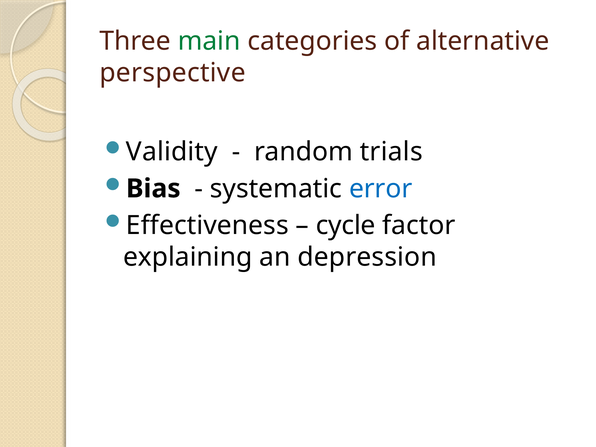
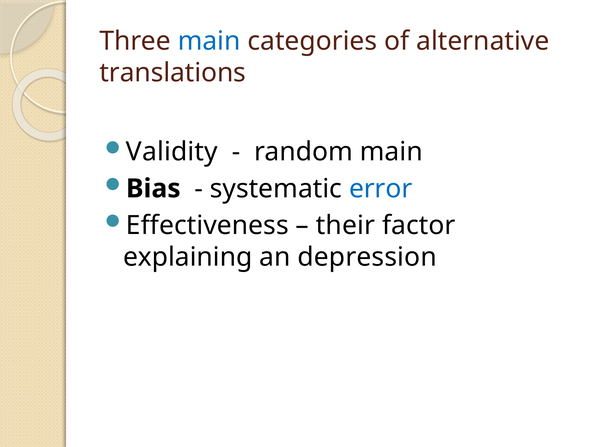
main colour: green -> blue (209, 41)
perspective: perspective -> translations (173, 73)
random trials: trials -> main (391, 152)
cycle: cycle -> their (345, 225)
